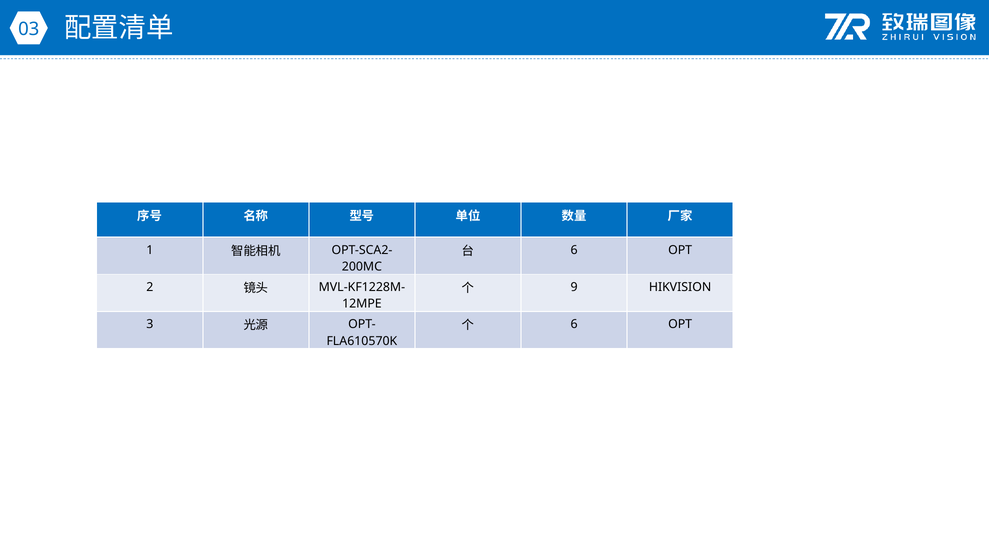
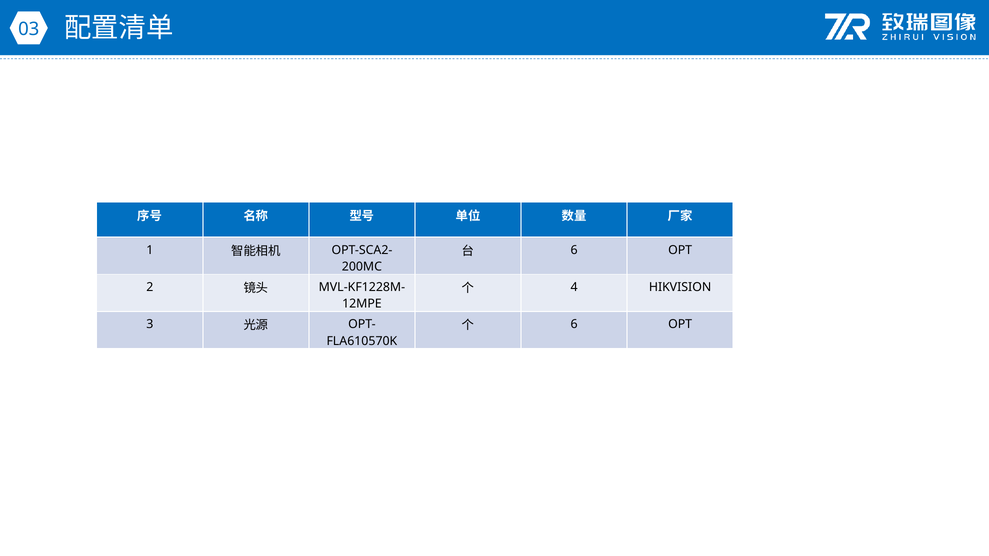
9: 9 -> 4 (574, 287)
